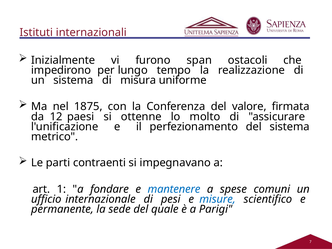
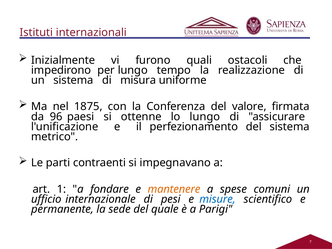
span: span -> quali (199, 60)
12: 12 -> 96 (56, 117)
lo molto: molto -> lungo (205, 117)
mantenere colour: blue -> orange (174, 189)
